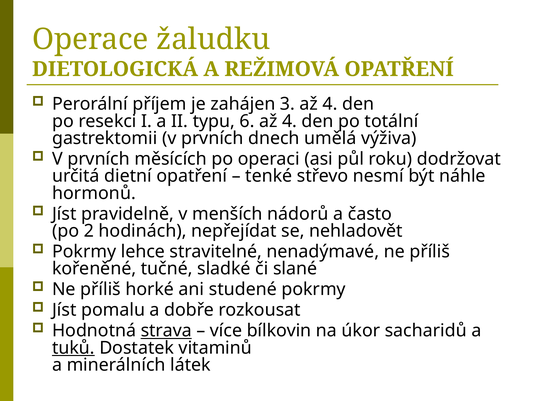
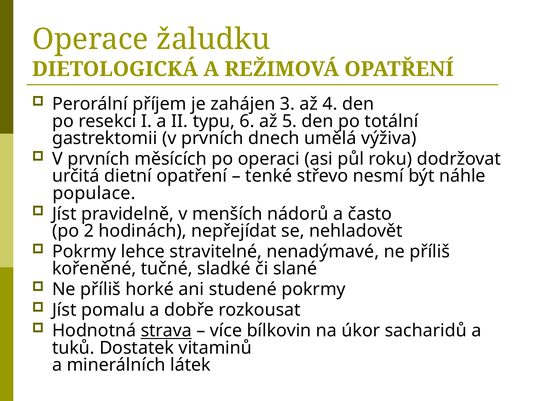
6 až 4: 4 -> 5 (290, 121)
hormonů: hormonů -> populace (94, 193)
tuků underline: present -> none (73, 347)
